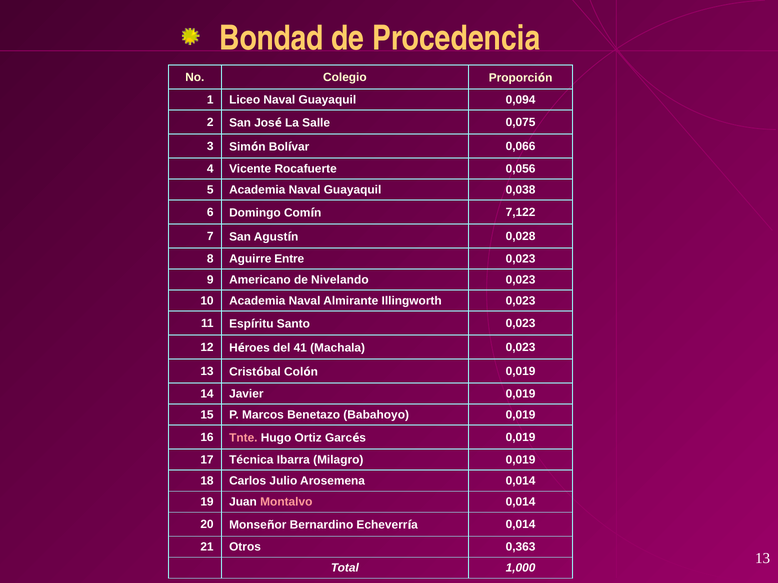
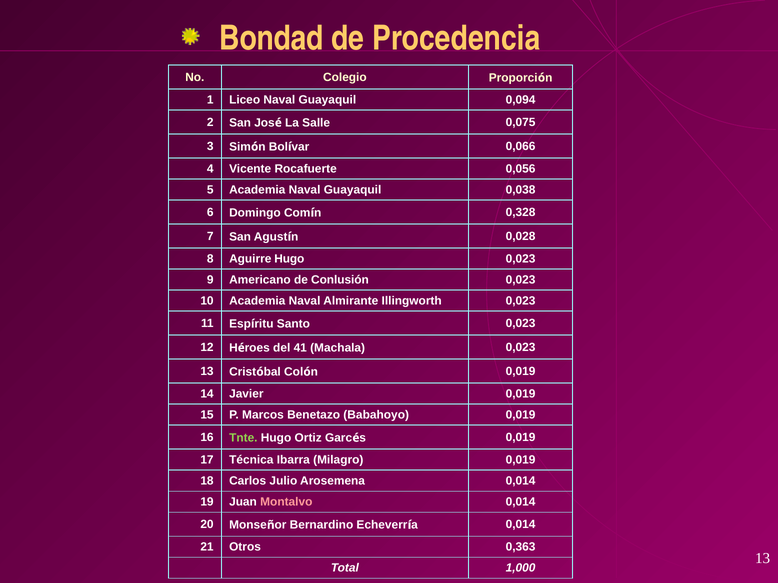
7,122: 7,122 -> 0,328 (521, 212)
Aguirre Entre: Entre -> Hugo (289, 259)
Nivelando: Nivelando -> Conlusión (340, 280)
Tnte colour: pink -> light green (243, 438)
